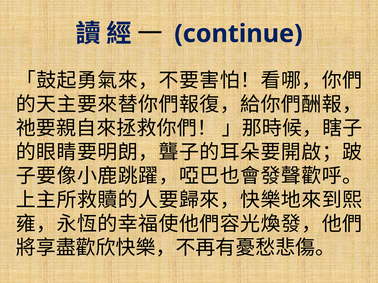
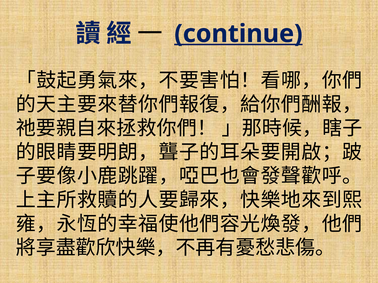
continue underline: none -> present (238, 34)
